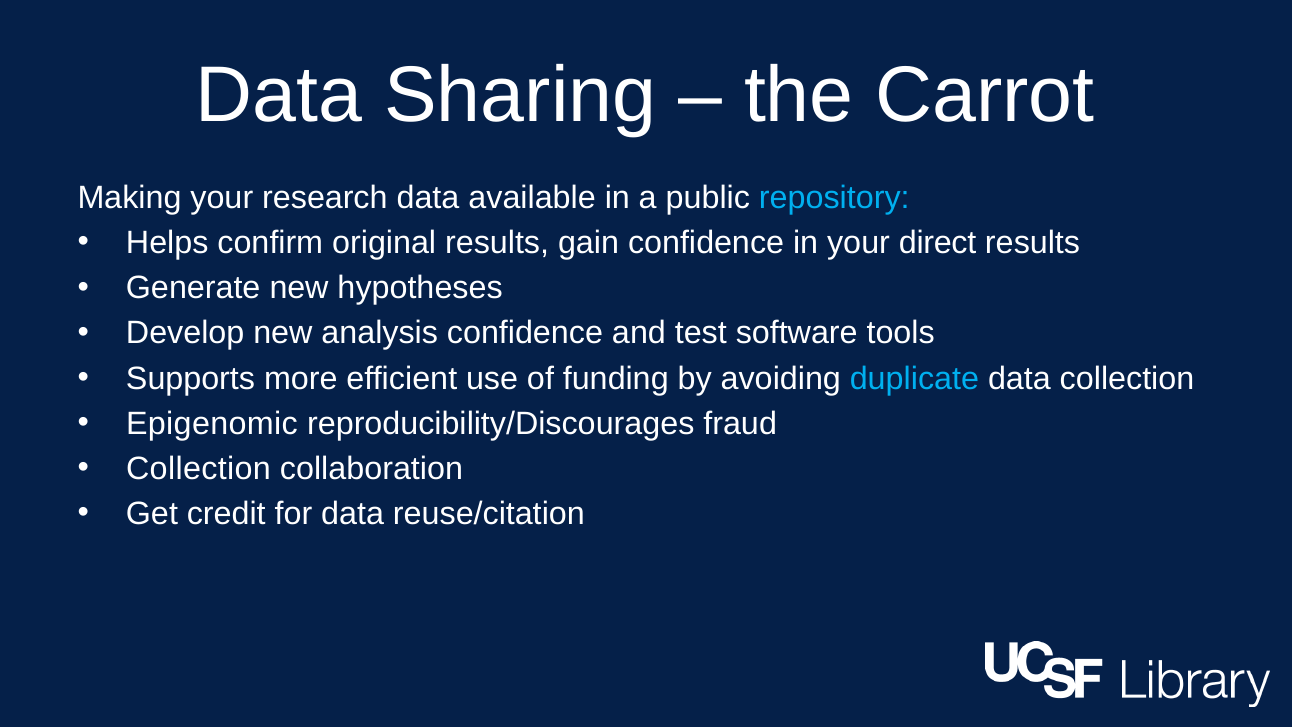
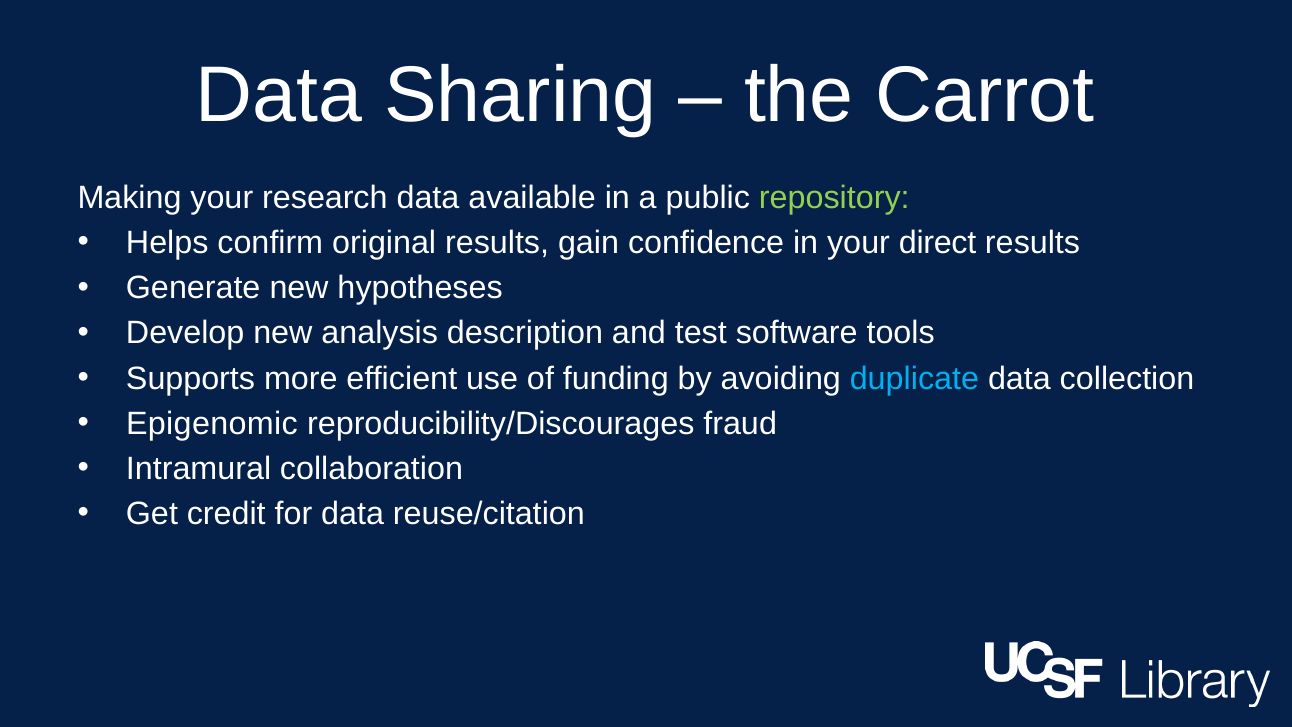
repository colour: light blue -> light green (834, 198)
analysis confidence: confidence -> description (525, 334)
Collection: Collection -> Intramural (199, 469)
